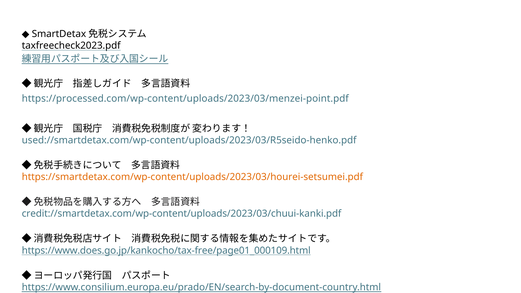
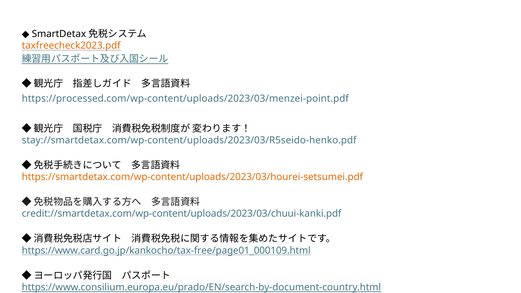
taxfreecheck2023.pdf colour: black -> orange (71, 46)
used://smartdetax.com/wp-content/uploads/2023/03/R5seido-henko.pdf: used://smartdetax.com/wp-content/uploads/2023/03/R5seido-henko.pdf -> stay://smartdetax.com/wp-content/uploads/2023/03/R5seido-henko.pdf (189, 140)
https://www.does.go.jp/kankocho/tax-free/page01_000109.html: https://www.does.go.jp/kankocho/tax-free/page01_000109.html -> https://www.card.go.jp/kankocho/tax-free/page01_000109.html (166, 250)
